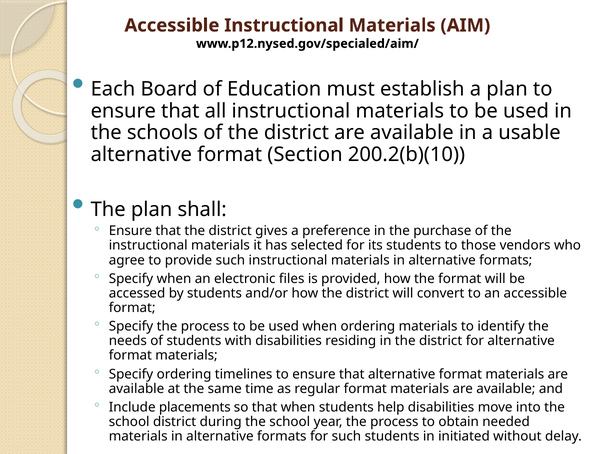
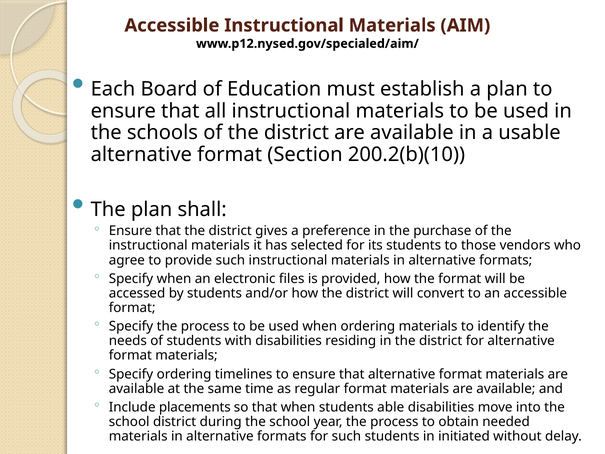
help: help -> able (391, 407)
